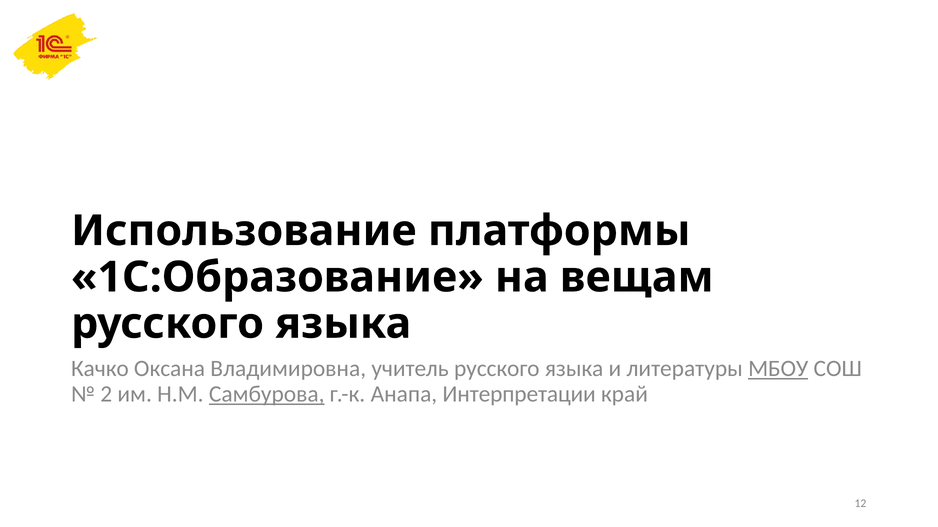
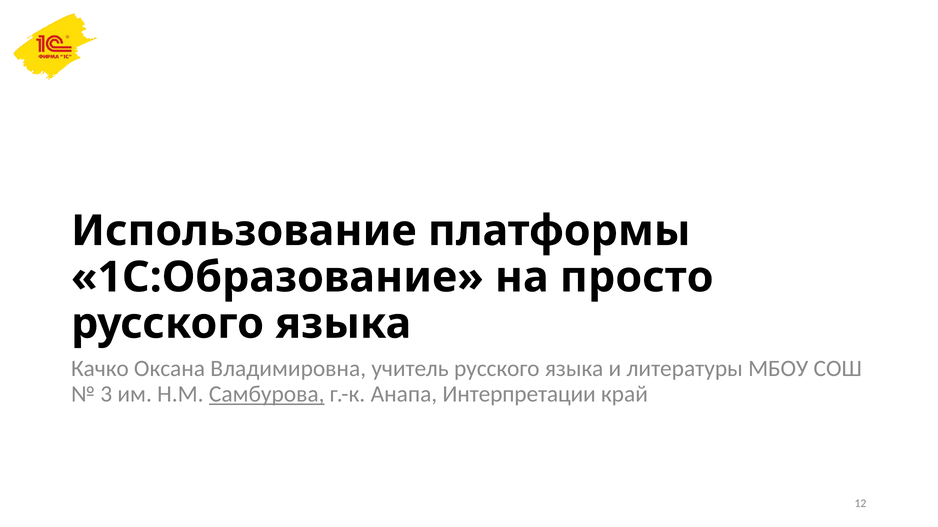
вещам: вещам -> просто (637, 278)
МБОУ underline: present -> none (778, 369)
2: 2 -> 3 (106, 394)
